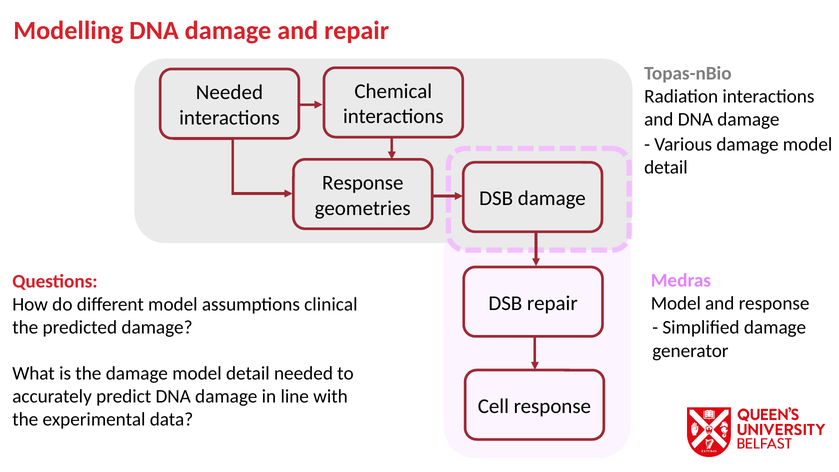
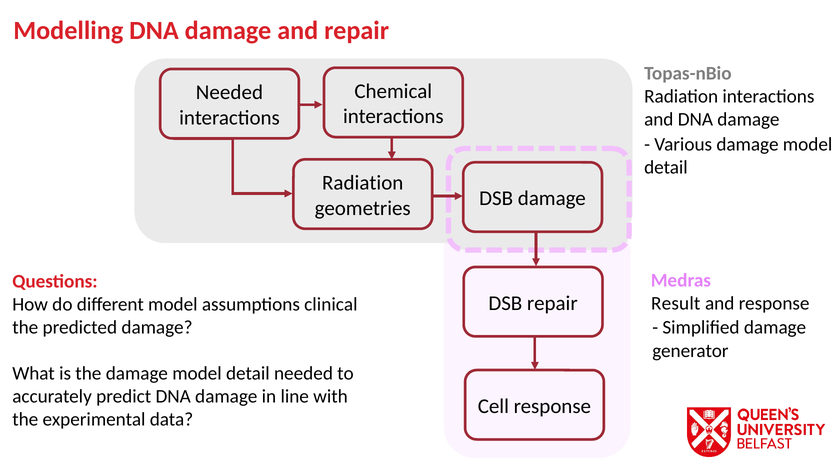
Response: Response -> Radiation (363, 183)
Model: Model -> Result (676, 303)
